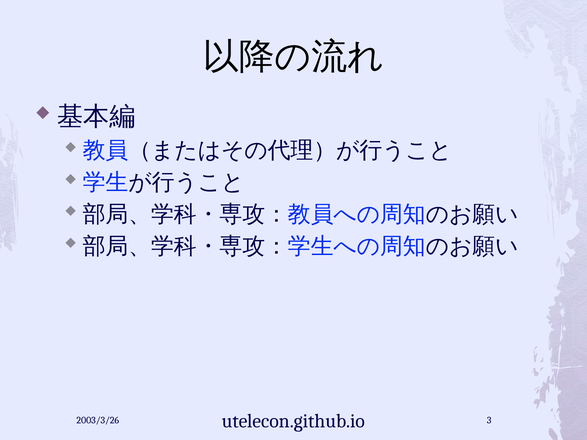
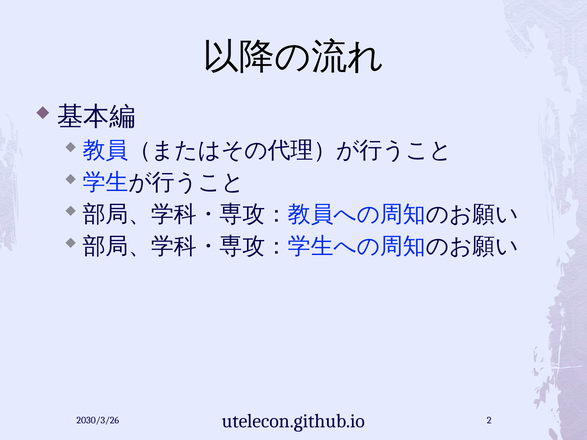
2003/3/26: 2003/3/26 -> 2030/3/26 (98, 420)
3: 3 -> 2 (489, 420)
